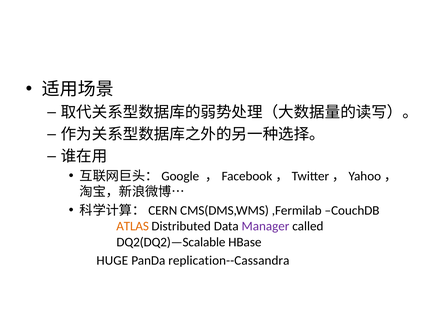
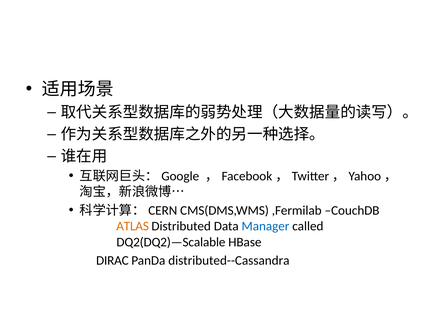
Manager colour: purple -> blue (265, 227)
HUGE: HUGE -> DIRAC (112, 261)
replication--Cassandra: replication--Cassandra -> distributed--Cassandra (229, 261)
